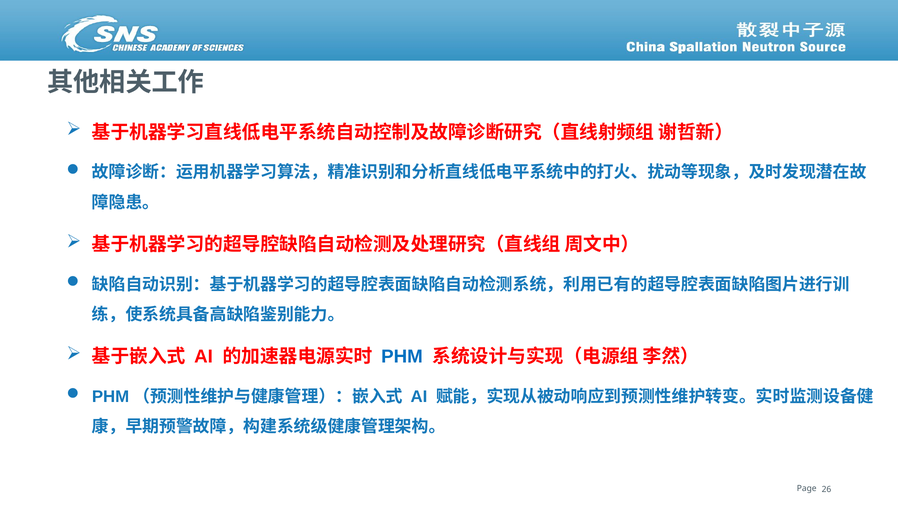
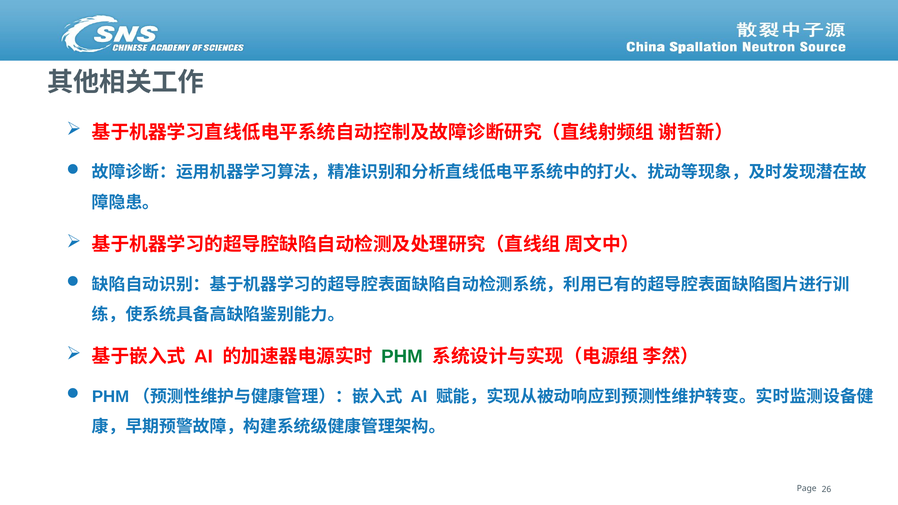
PHM colour: blue -> green (402, 357)
